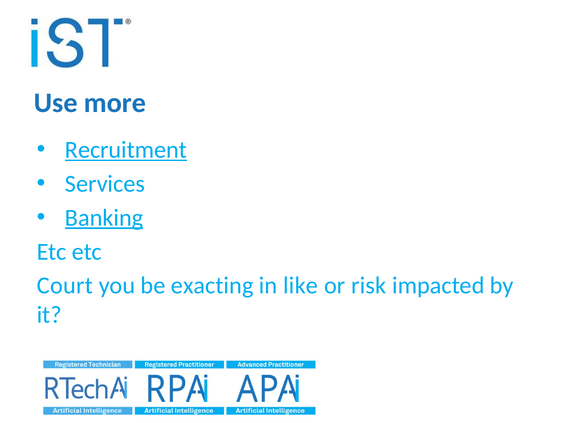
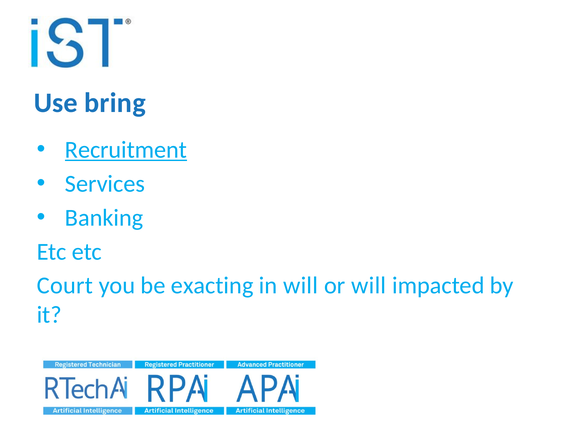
more: more -> bring (115, 103)
Banking underline: present -> none (104, 218)
in like: like -> will (301, 286)
or risk: risk -> will (369, 286)
